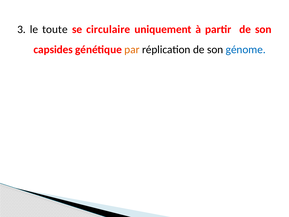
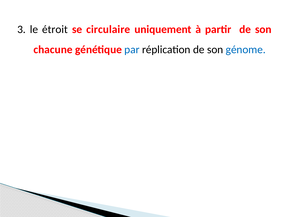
toute: toute -> étroit (55, 29)
capsides: capsides -> chacune (53, 49)
par colour: orange -> blue (132, 49)
